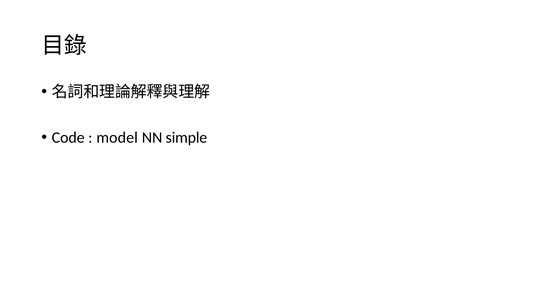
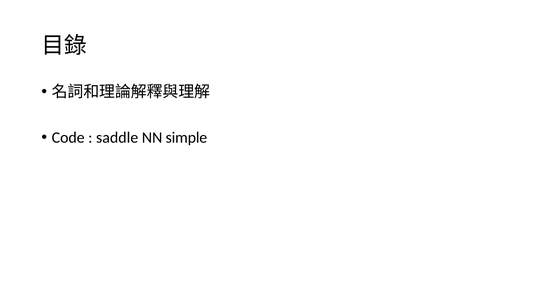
model: model -> saddle (117, 138)
